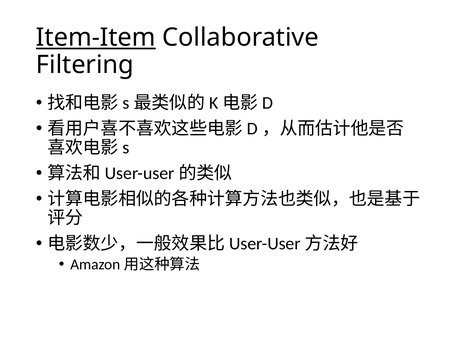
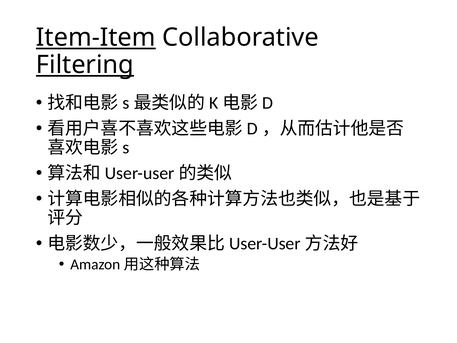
Filtering underline: none -> present (85, 65)
